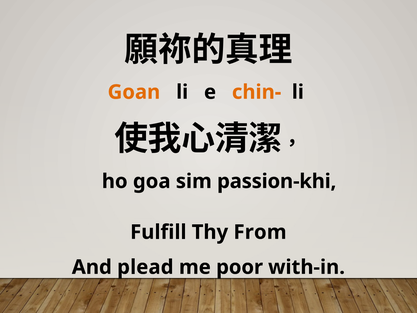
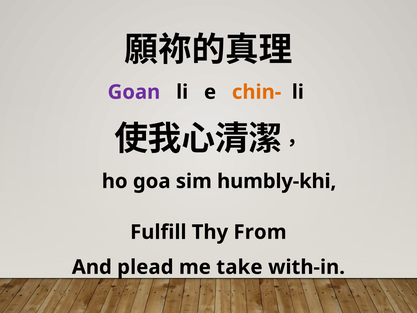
Goan colour: orange -> purple (134, 92)
passion-khi: passion-khi -> humbly-khi (277, 181)
poor: poor -> take (239, 267)
